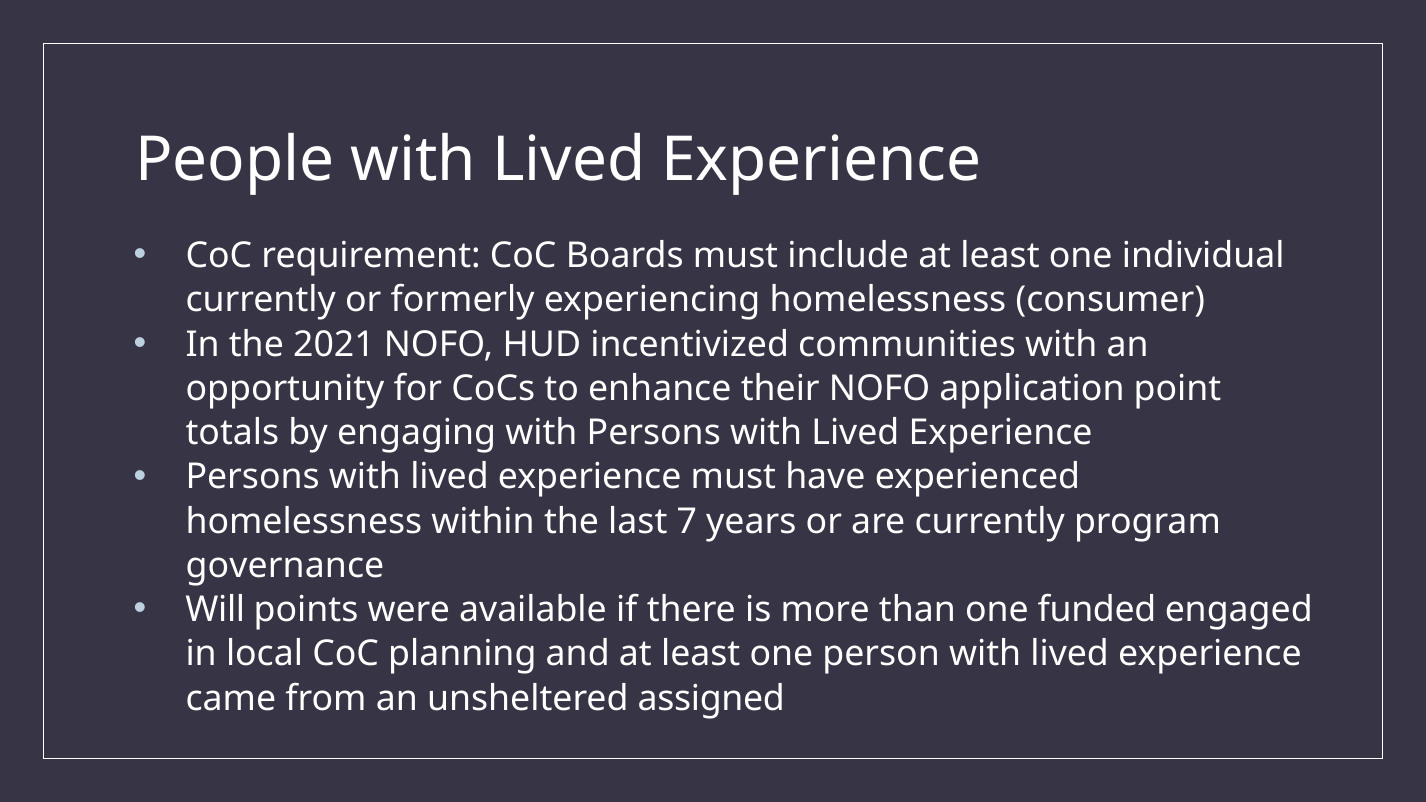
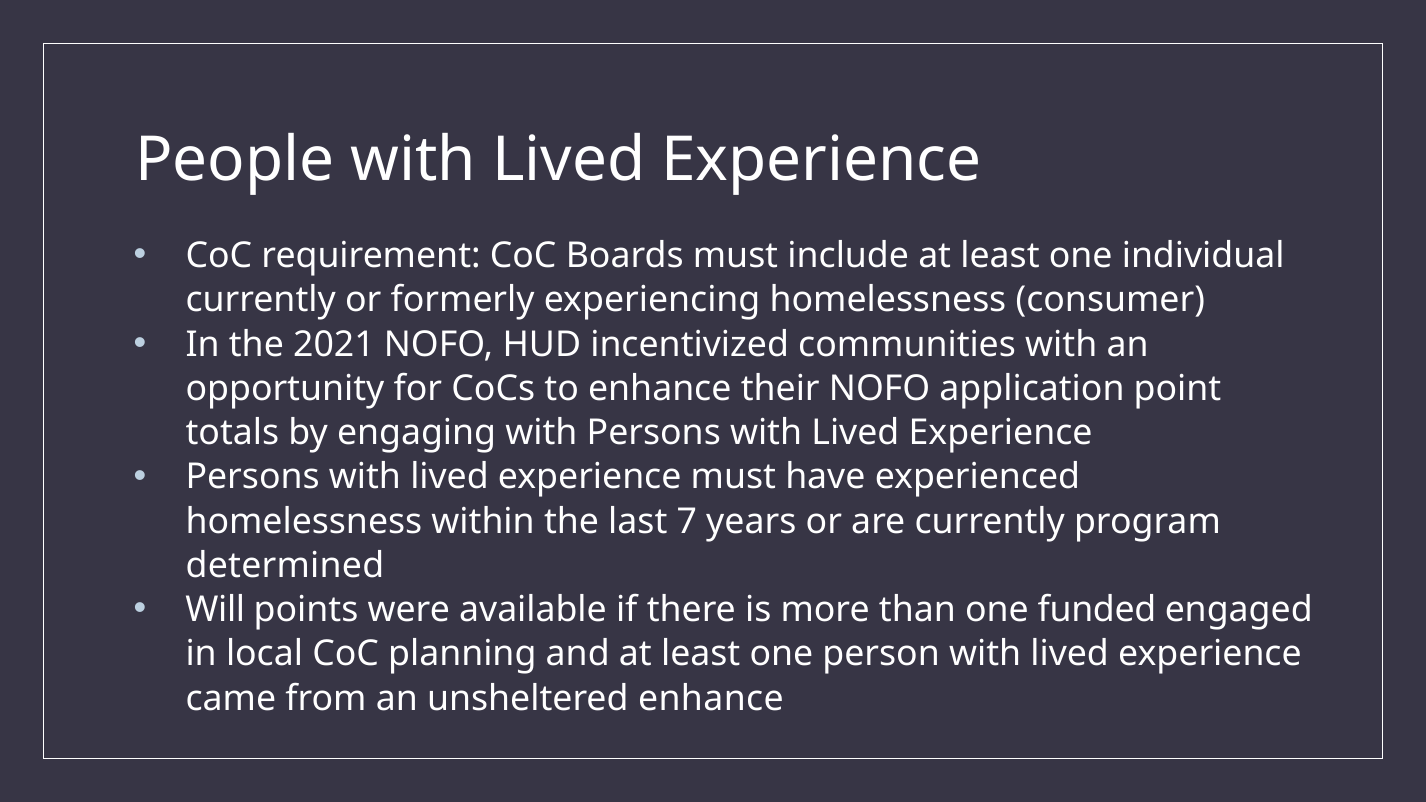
governance: governance -> determined (285, 566)
unsheltered assigned: assigned -> enhance (711, 698)
